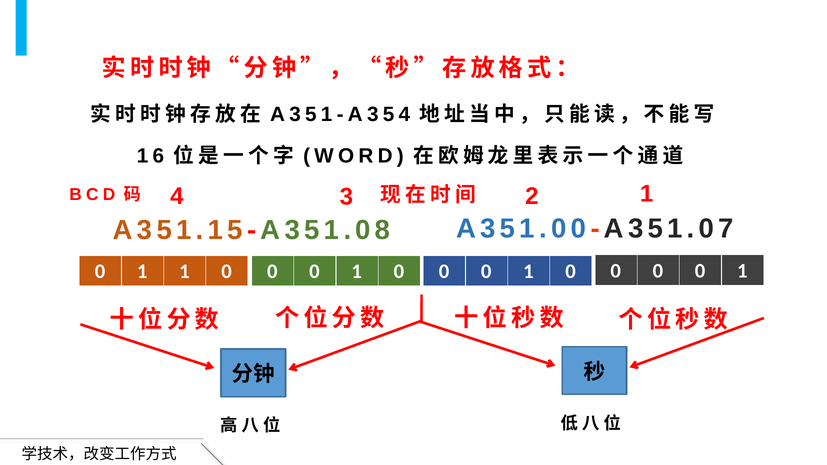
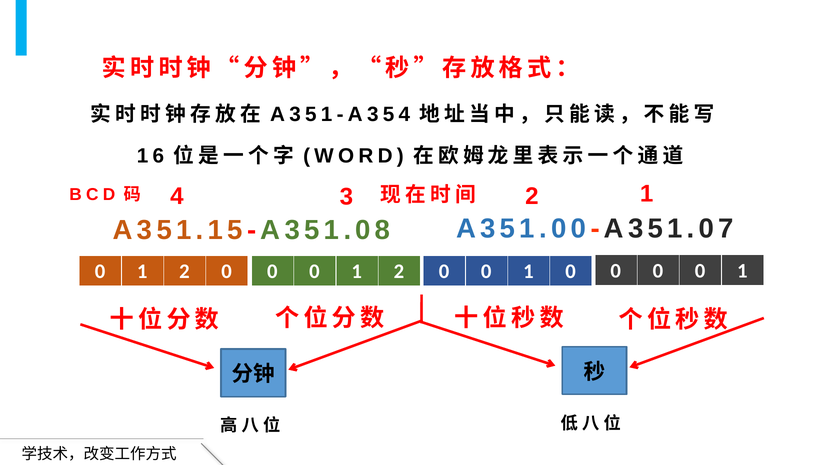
1: 1 -> 2 (184, 271)
0: 0 -> 2 (399, 271)
